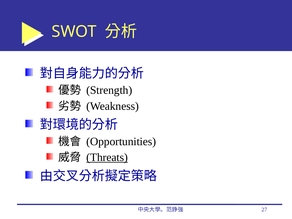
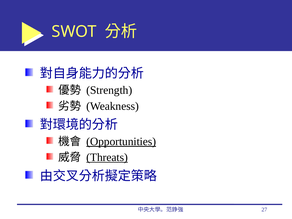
Opportunities underline: none -> present (121, 141)
